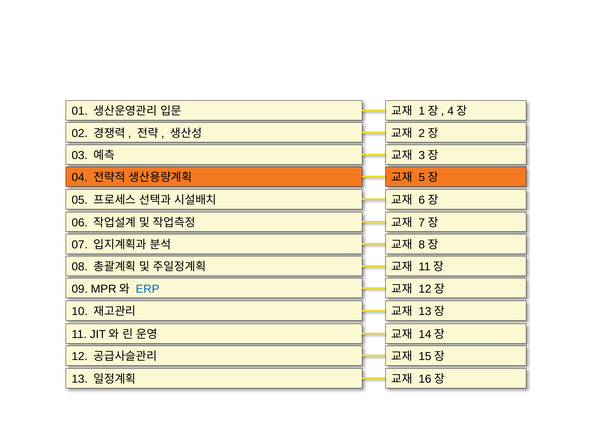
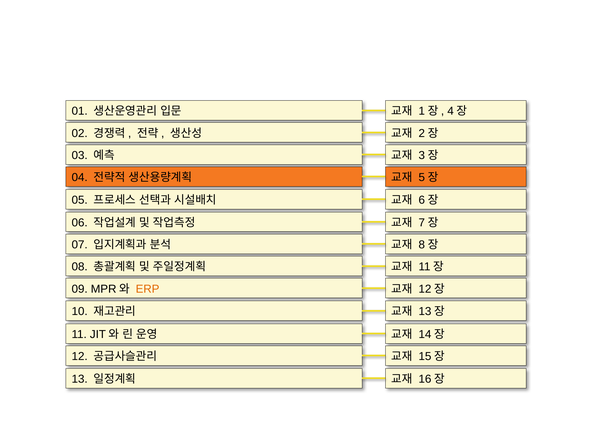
ERP colour: blue -> orange (148, 289)
